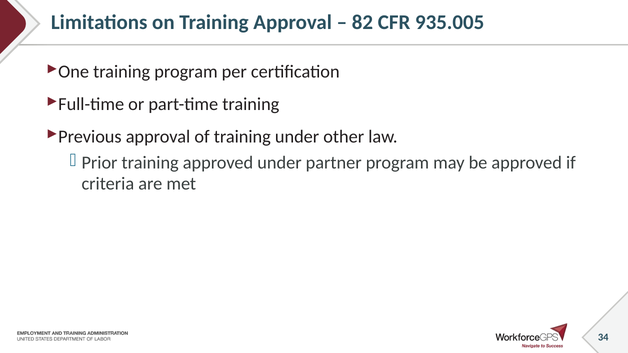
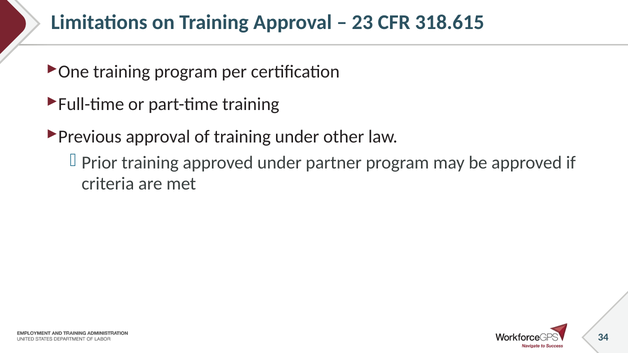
82: 82 -> 23 (362, 22)
935.005: 935.005 -> 318.615 (450, 22)
